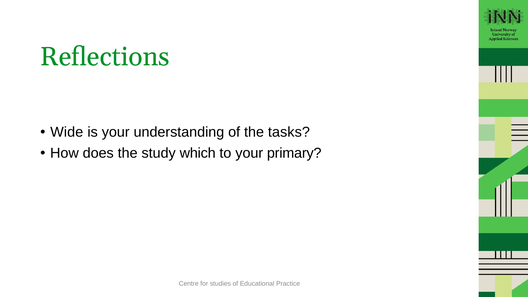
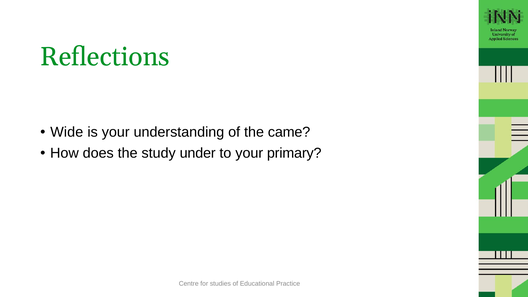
tasks: tasks -> came (289, 132)
which: which -> under (198, 153)
